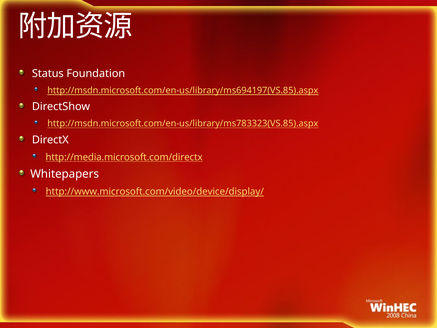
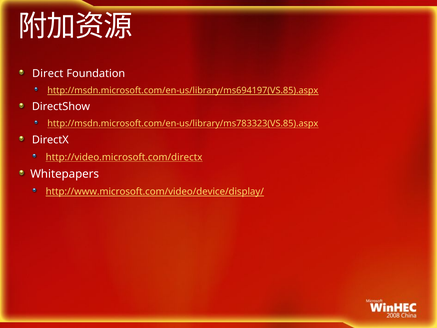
Status: Status -> Direct (48, 73)
http://media.microsoft.com/directx: http://media.microsoft.com/directx -> http://video.microsoft.com/directx (124, 157)
